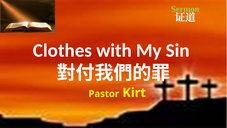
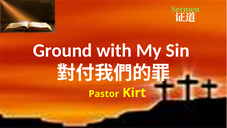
Clothes: Clothes -> Ground (63, 50)
